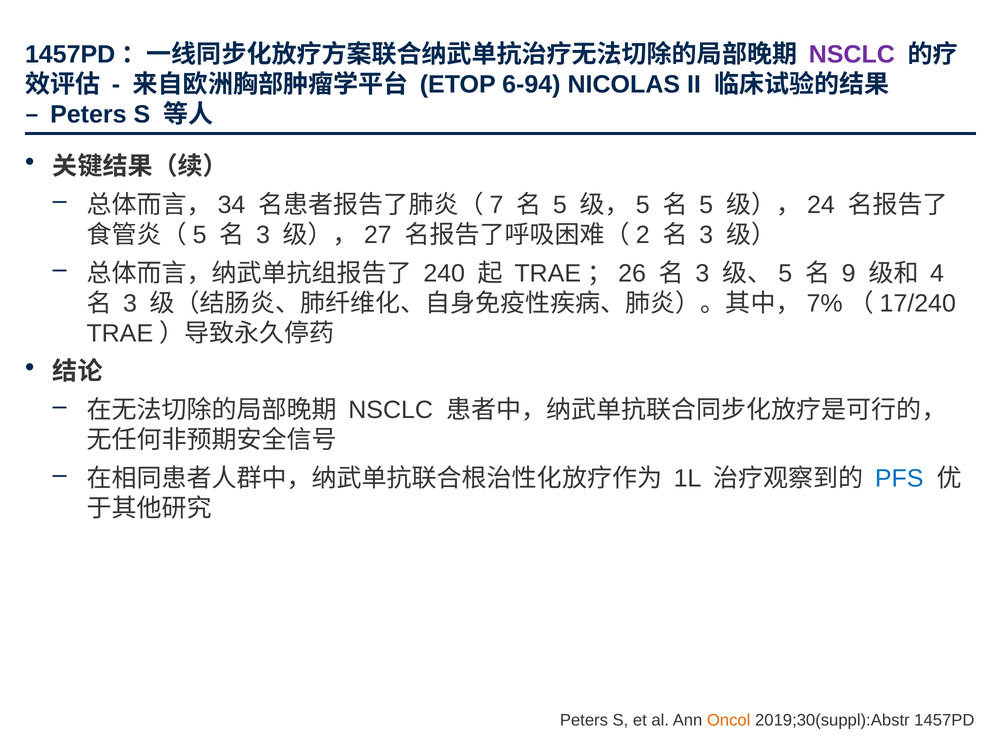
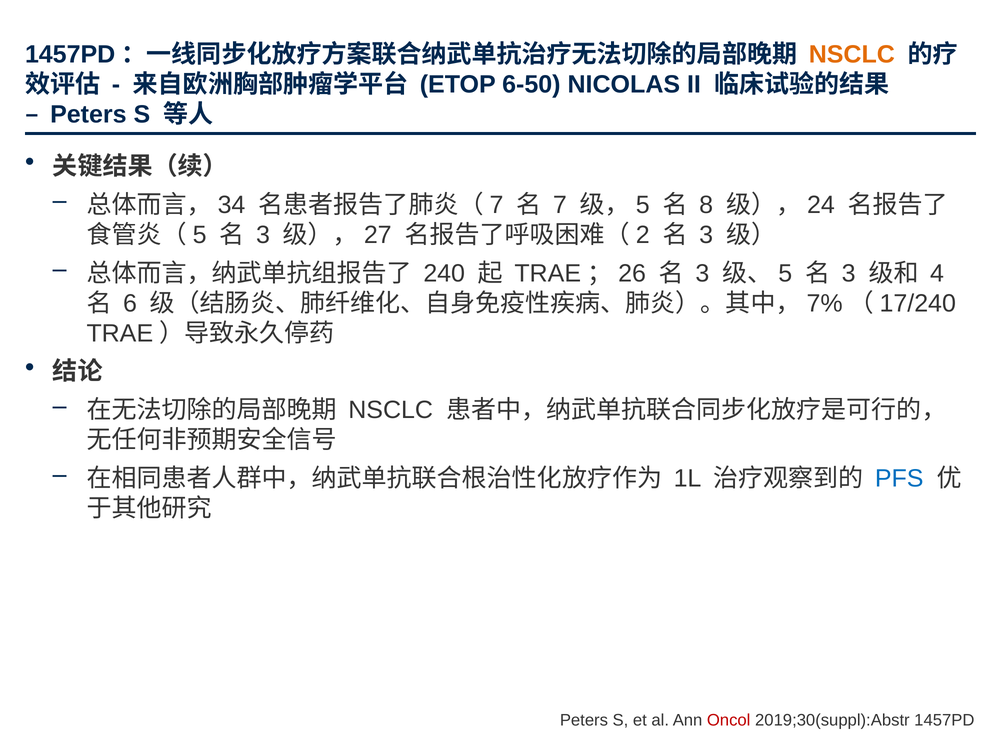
NSCLC colour: purple -> orange (852, 55)
6-94: 6-94 -> 6-50 (531, 85)
5: 5 -> 7 (560, 205)
5: 5 -> 8 (706, 205)
9: 9 -> 3 (849, 273)
3: 3 -> 6 (130, 303)
Oncol colour: orange -> red (729, 720)
